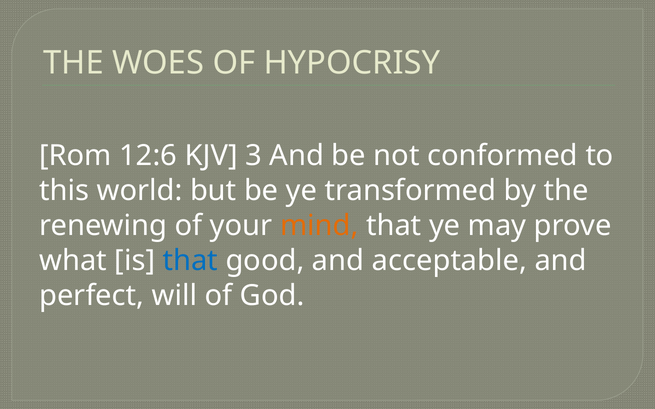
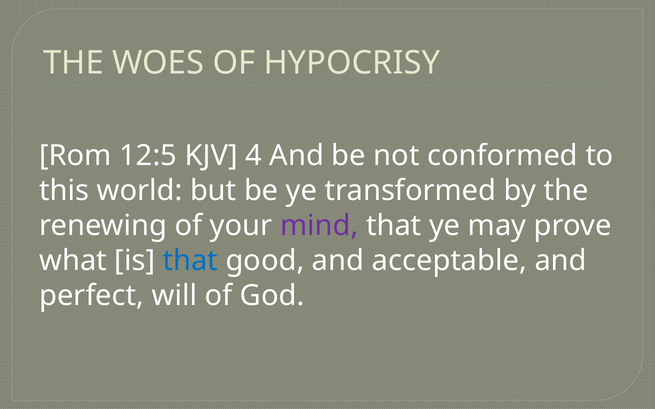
12:6: 12:6 -> 12:5 (148, 156)
3: 3 -> 4 (254, 156)
mind colour: orange -> purple (319, 226)
